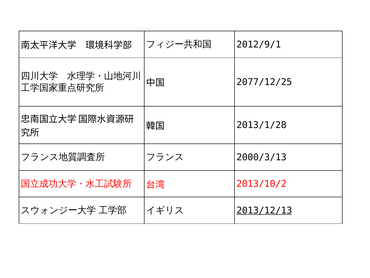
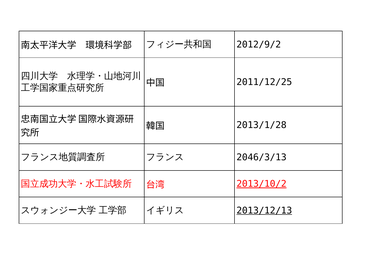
2012/9/1: 2012/9/1 -> 2012/9/2 (259, 44)
2077/12/25: 2077/12/25 -> 2011/12/25 (264, 82)
2000/3/13: 2000/3/13 -> 2046/3/13 (261, 157)
2013/10/2 underline: none -> present (261, 184)
